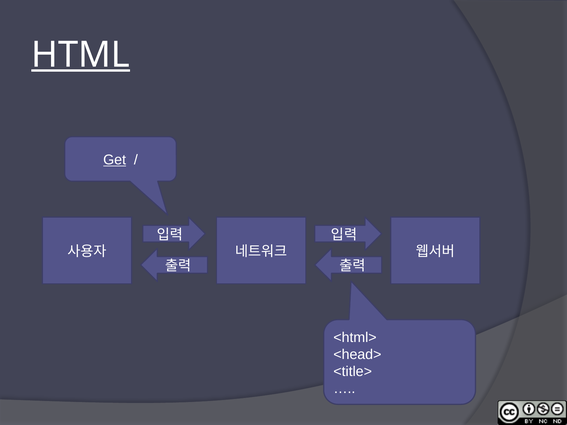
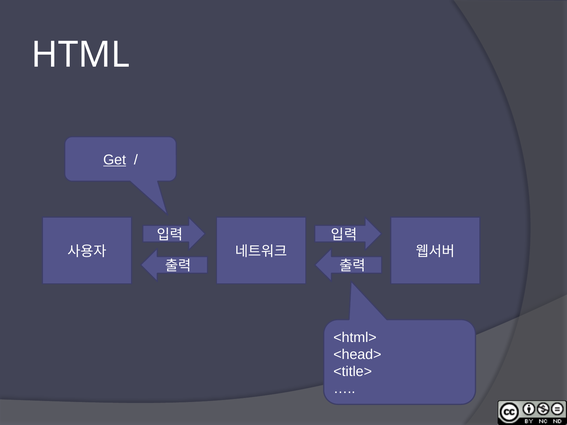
HTML underline: present -> none (81, 55)
